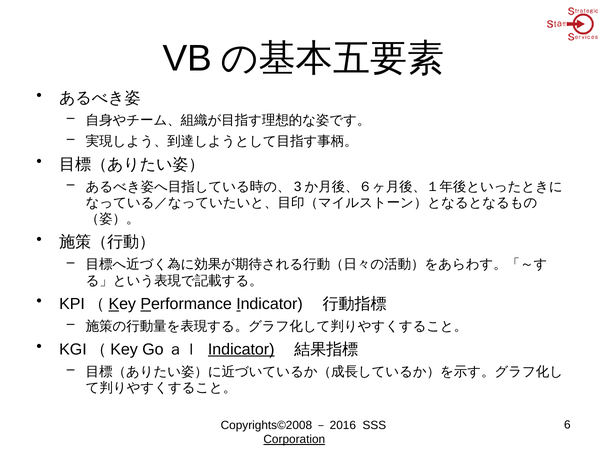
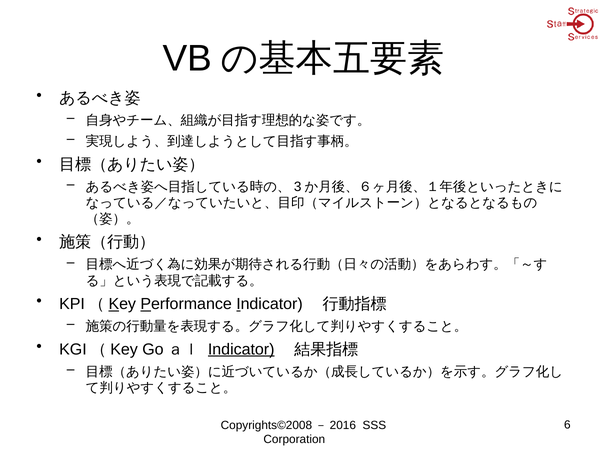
Corporation underline: present -> none (294, 440)
